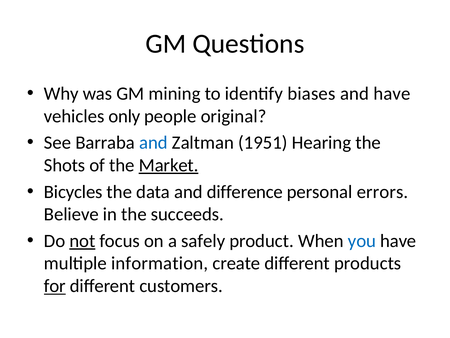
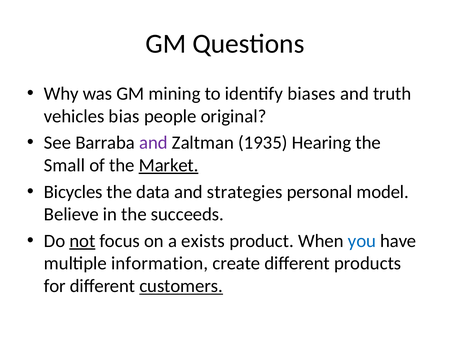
and have: have -> truth (392, 94)
only: only -> bias (124, 116)
and colour: blue -> purple (153, 143)
1951: 1951 -> 1935 (263, 143)
Shots: Shots -> Small (64, 165)
difference: difference -> strategies (245, 192)
errors: errors -> model (383, 192)
safely: safely -> exists (203, 241)
for underline: present -> none (55, 286)
customers underline: none -> present (181, 286)
